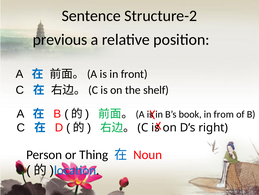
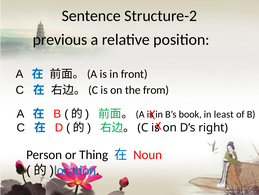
shelf: shelf -> from (156, 90)
from: from -> least (224, 114)
